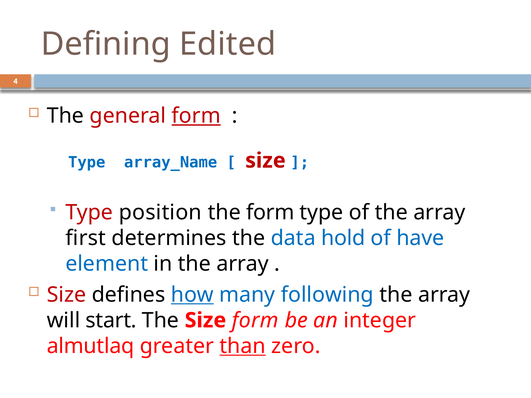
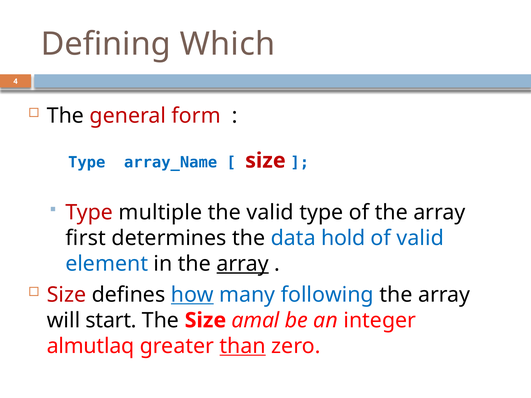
Edited: Edited -> Which (228, 44)
form underline: present -> none (196, 116)
position: position -> multiple (160, 213)
the form: form -> valid (270, 213)
of have: have -> valid (420, 238)
array underline: none -> present (243, 264)
Size form: form -> amal (256, 321)
